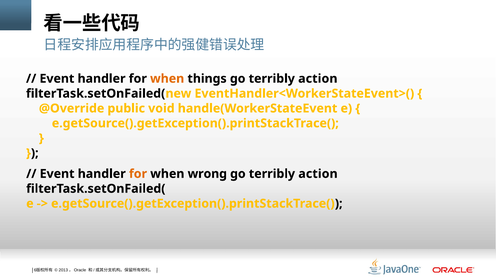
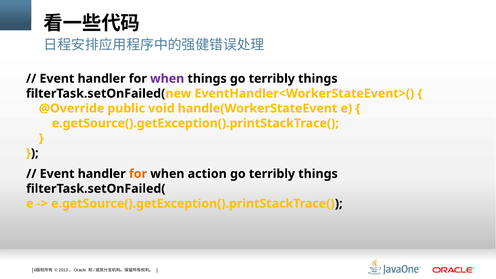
when colour: orange -> purple (167, 79)
things go terribly action: action -> things (318, 79)
wrong: wrong -> action (207, 174)
action: action -> things (318, 174)
